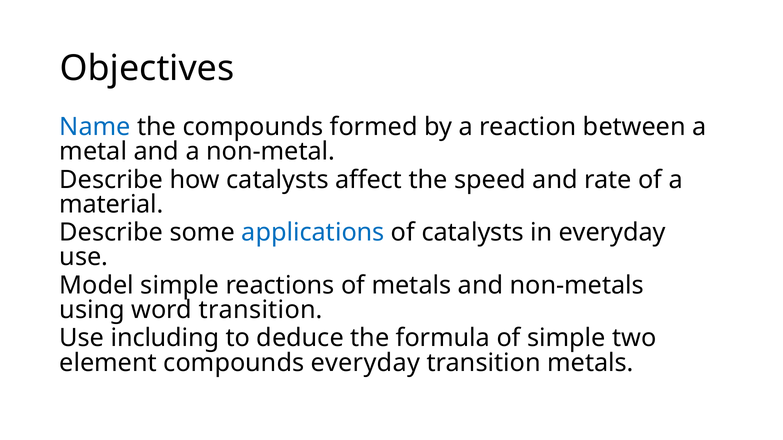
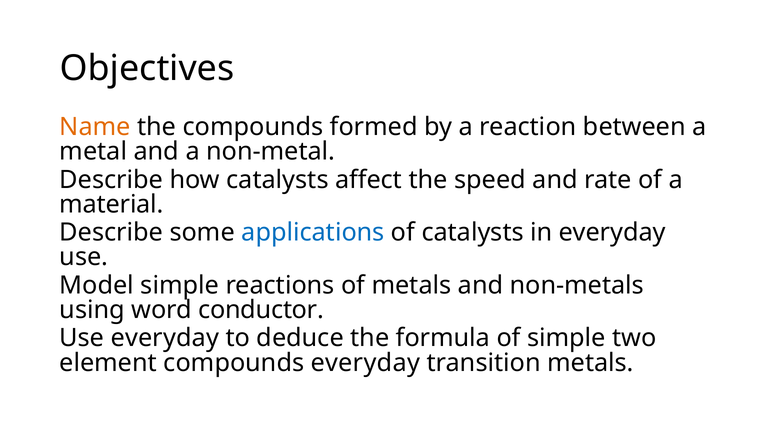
Name colour: blue -> orange (95, 127)
word transition: transition -> conductor (261, 310)
Use including: including -> everyday (165, 338)
